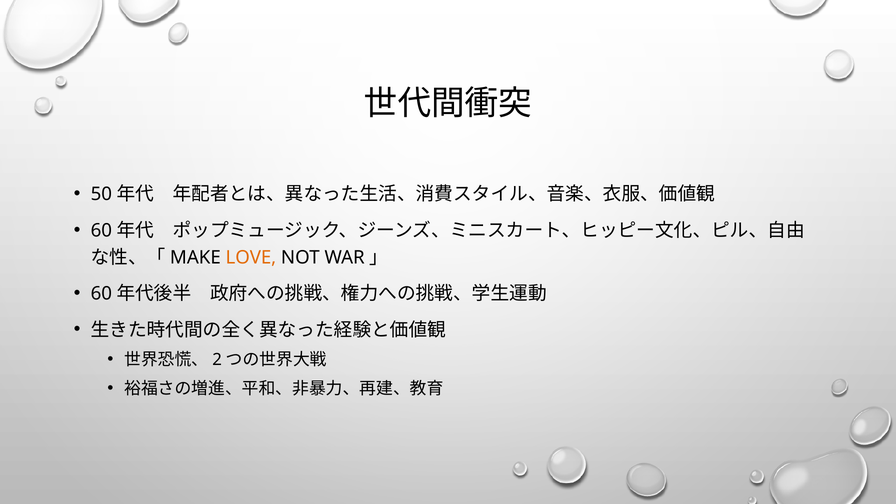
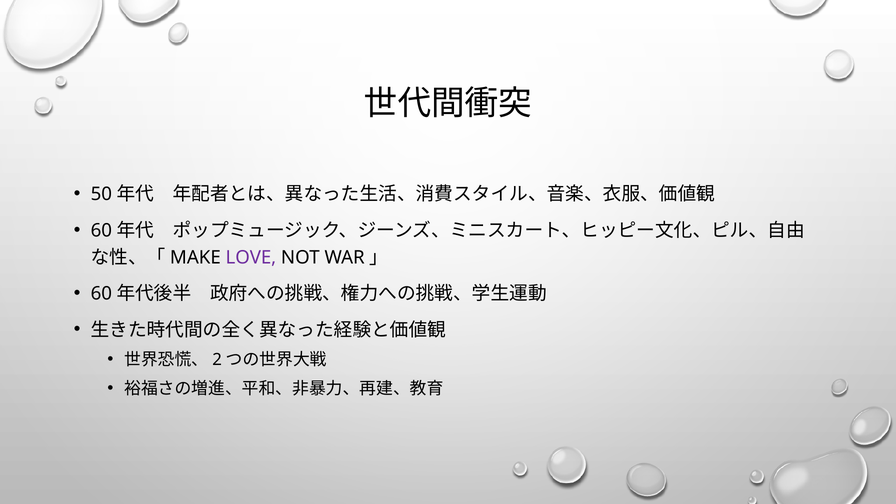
LOVE colour: orange -> purple (251, 257)
